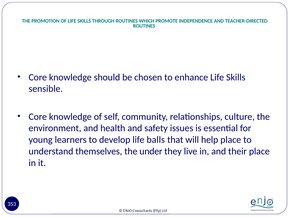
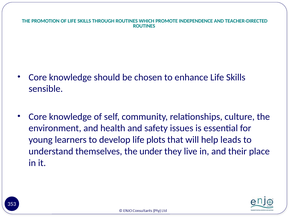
balls: balls -> plots (156, 140)
help place: place -> leads (231, 140)
